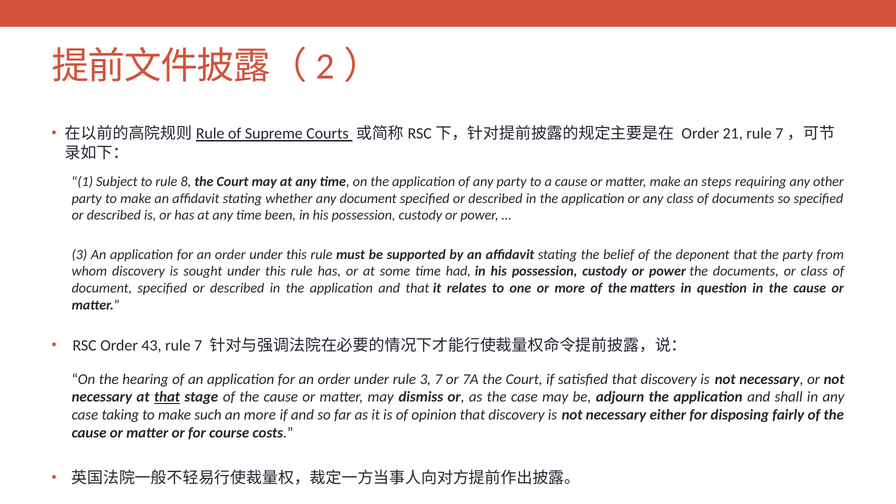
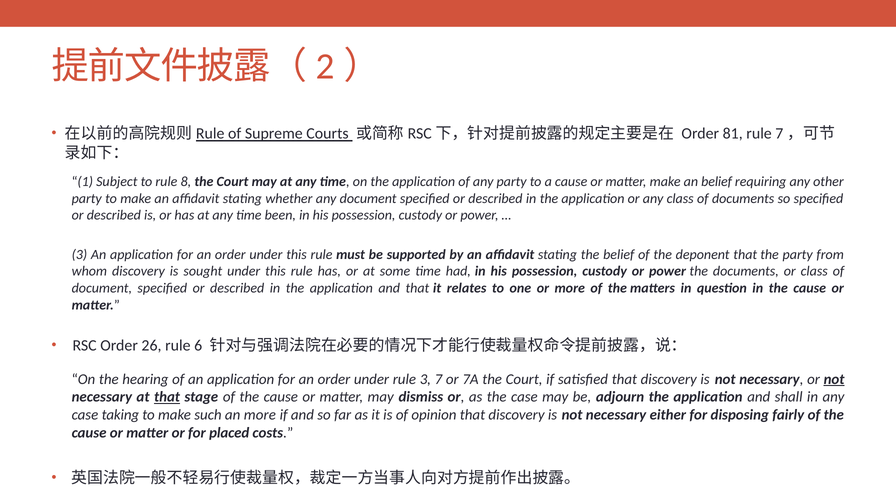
21: 21 -> 81 (733, 134)
an steps: steps -> belief (717, 182)
43: 43 -> 26 (151, 345)
rule 7: 7 -> 6 (198, 345)
not underline: none -> present (834, 379)
course: course -> placed (229, 433)
